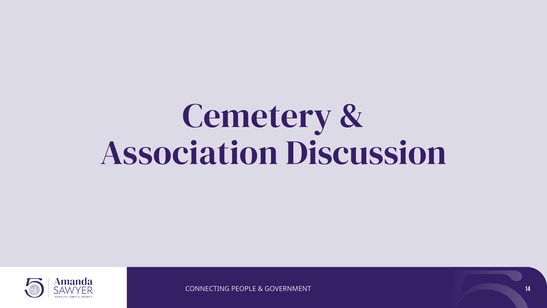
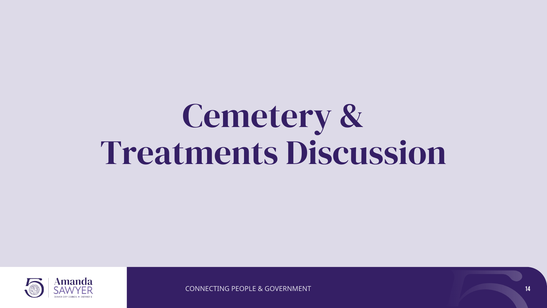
Association: Association -> Treatments (189, 153)
